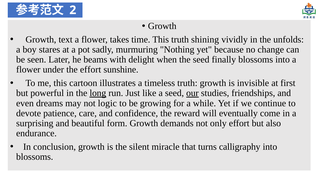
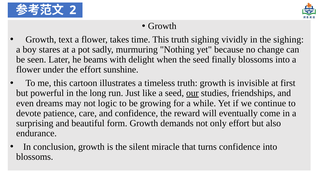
truth shining: shining -> sighing (205, 39)
the unfolds: unfolds -> sighing (289, 39)
long underline: present -> none (98, 93)
turns calligraphy: calligraphy -> confidence (240, 147)
